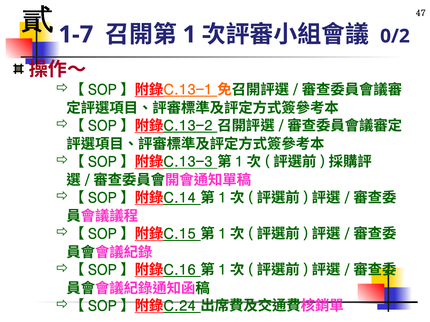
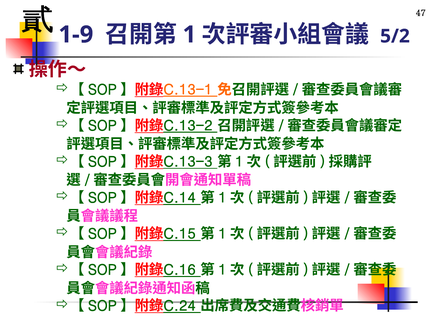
1-7: 1-7 -> 1-9 (76, 35)
0/2: 0/2 -> 5/2 (395, 36)
